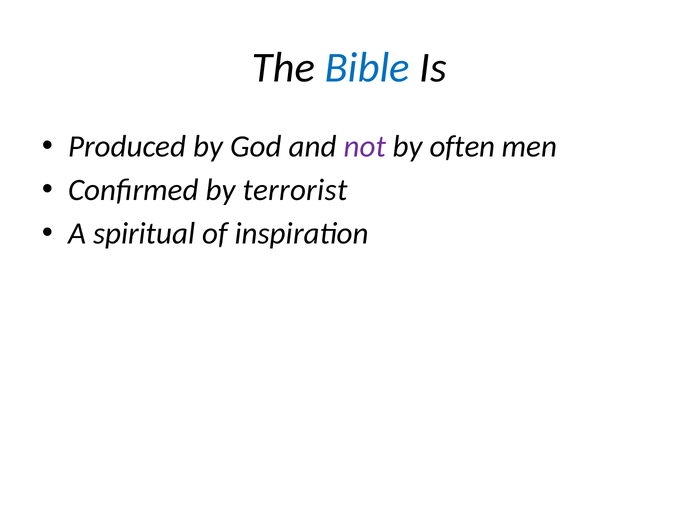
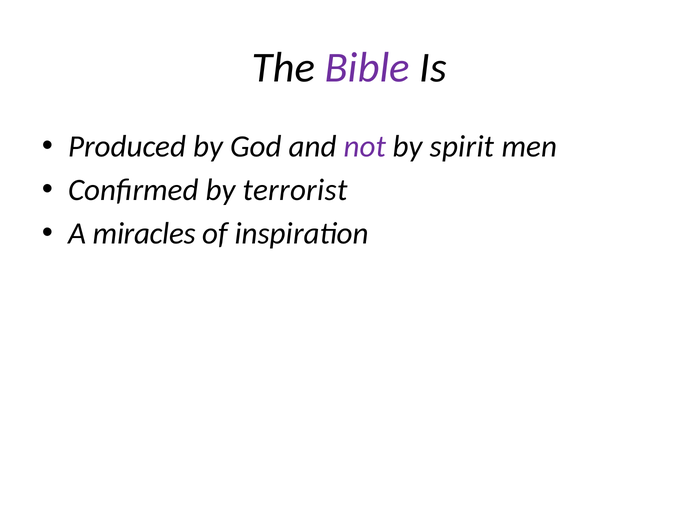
Bible colour: blue -> purple (367, 68)
often: often -> spirit (462, 147)
spiritual: spiritual -> miracles (144, 234)
